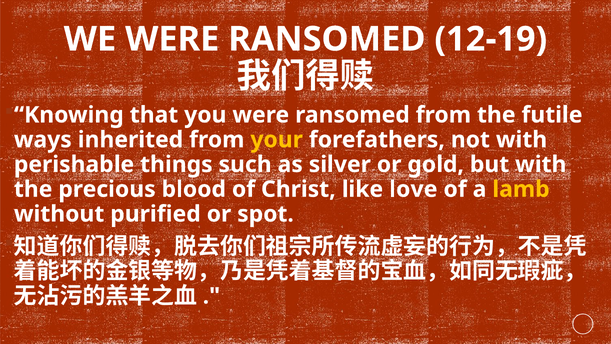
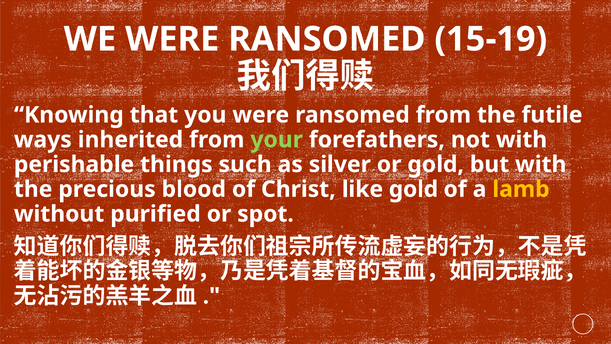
12-19: 12-19 -> 15-19 (491, 39)
your colour: yellow -> light green (277, 140)
like love: love -> gold (413, 189)
